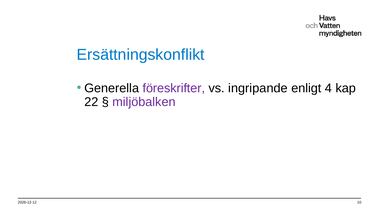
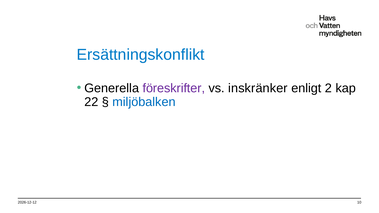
ingripande: ingripande -> inskränker (258, 88)
4: 4 -> 2 (329, 88)
miljöbalken colour: purple -> blue (144, 102)
